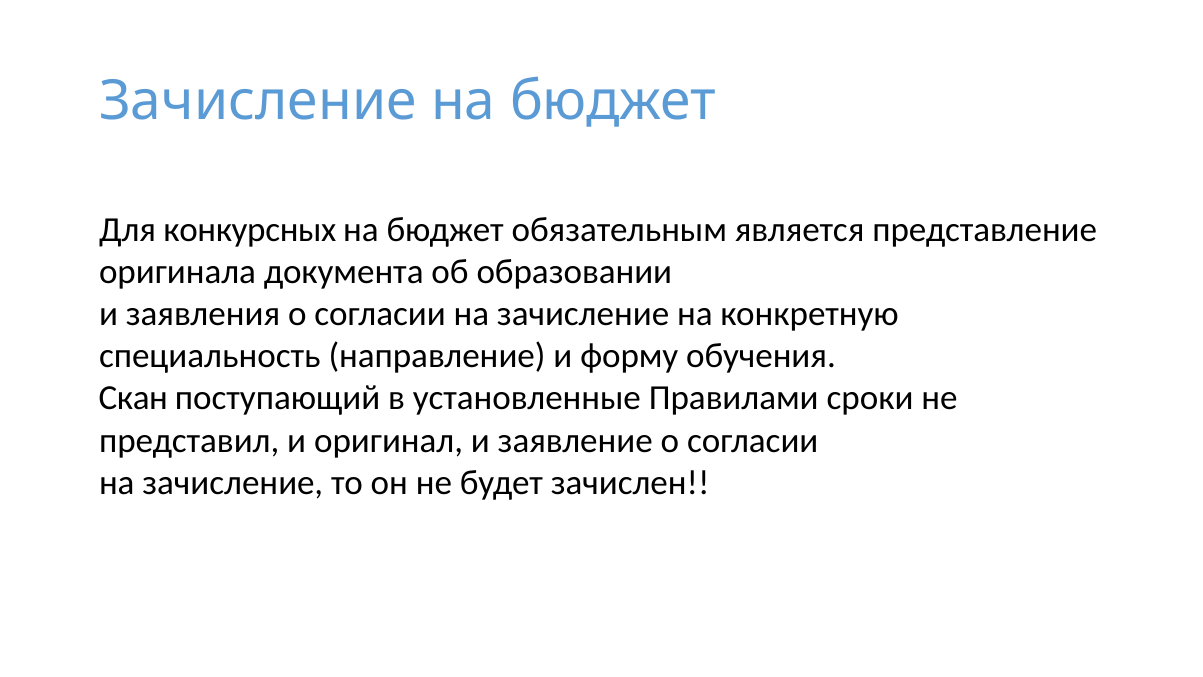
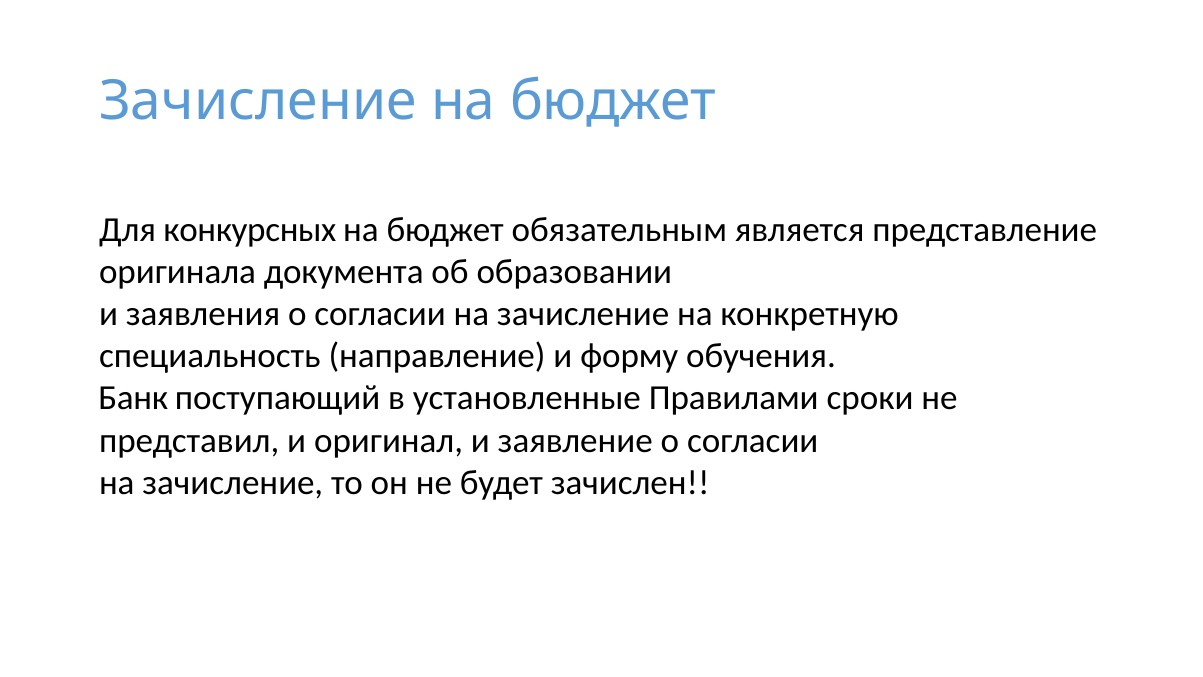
Скан: Скан -> Банк (133, 398)
